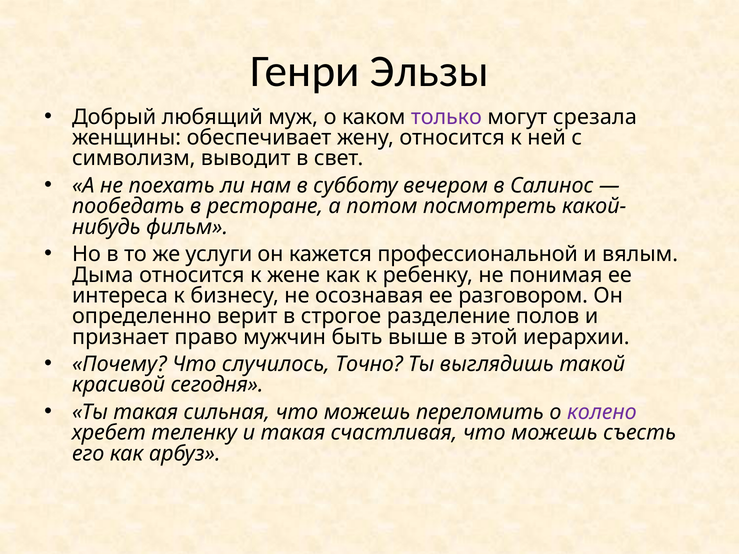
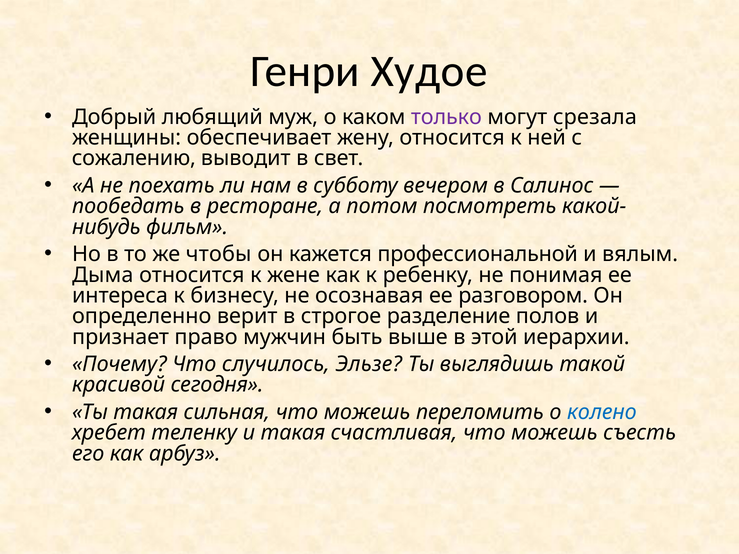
Эльзы: Эльзы -> Худое (429, 72)
символизм: символизм -> сожалению (134, 158)
услуги: услуги -> чтобы (219, 254)
Точно: Точно -> Эльзе (369, 364)
колено colour: purple -> blue (602, 412)
